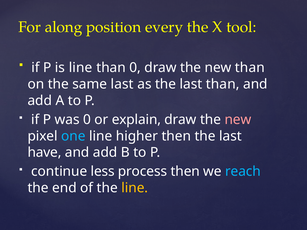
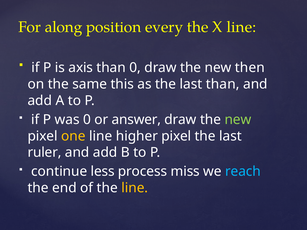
X tool: tool -> line (241, 27)
is line: line -> axis (81, 68)
new than: than -> then (250, 68)
same last: last -> this (122, 84)
explain: explain -> answer (136, 120)
new colour: pink -> light green (238, 120)
one colour: light blue -> yellow (73, 136)
higher then: then -> pixel (176, 136)
have: have -> ruler (45, 153)
process then: then -> miss (185, 172)
